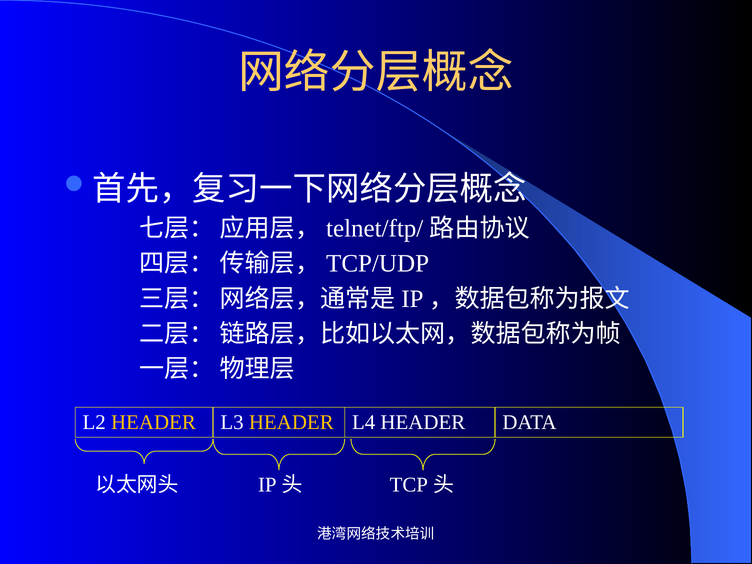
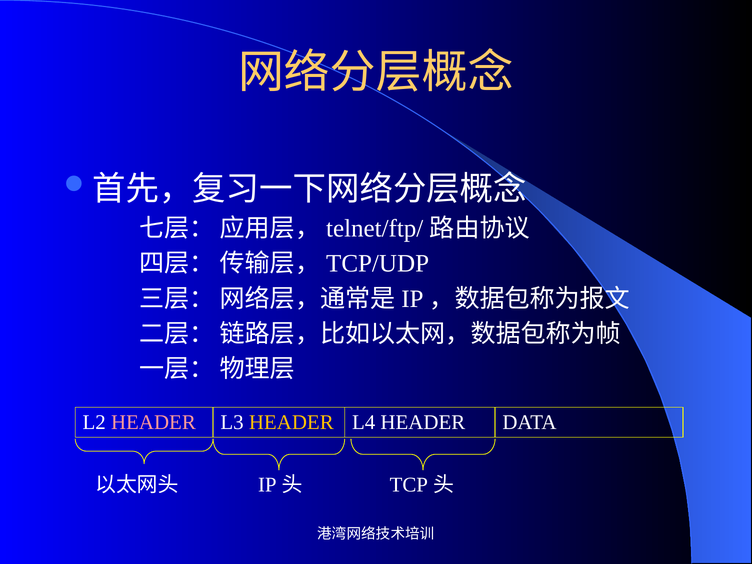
HEADER colour: yellow -> pink (153, 422)
